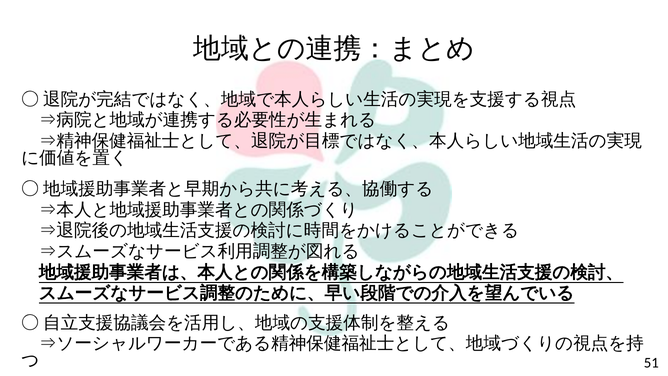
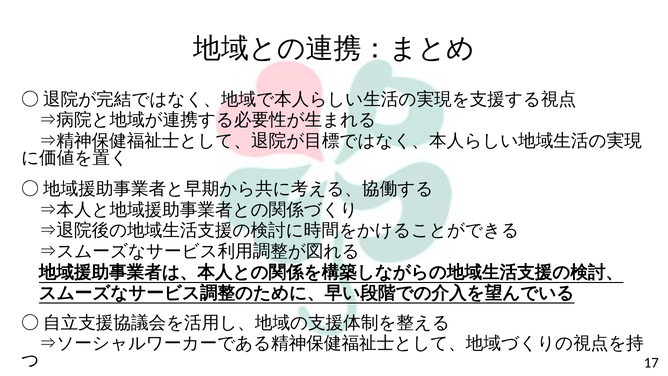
51: 51 -> 17 (651, 363)
